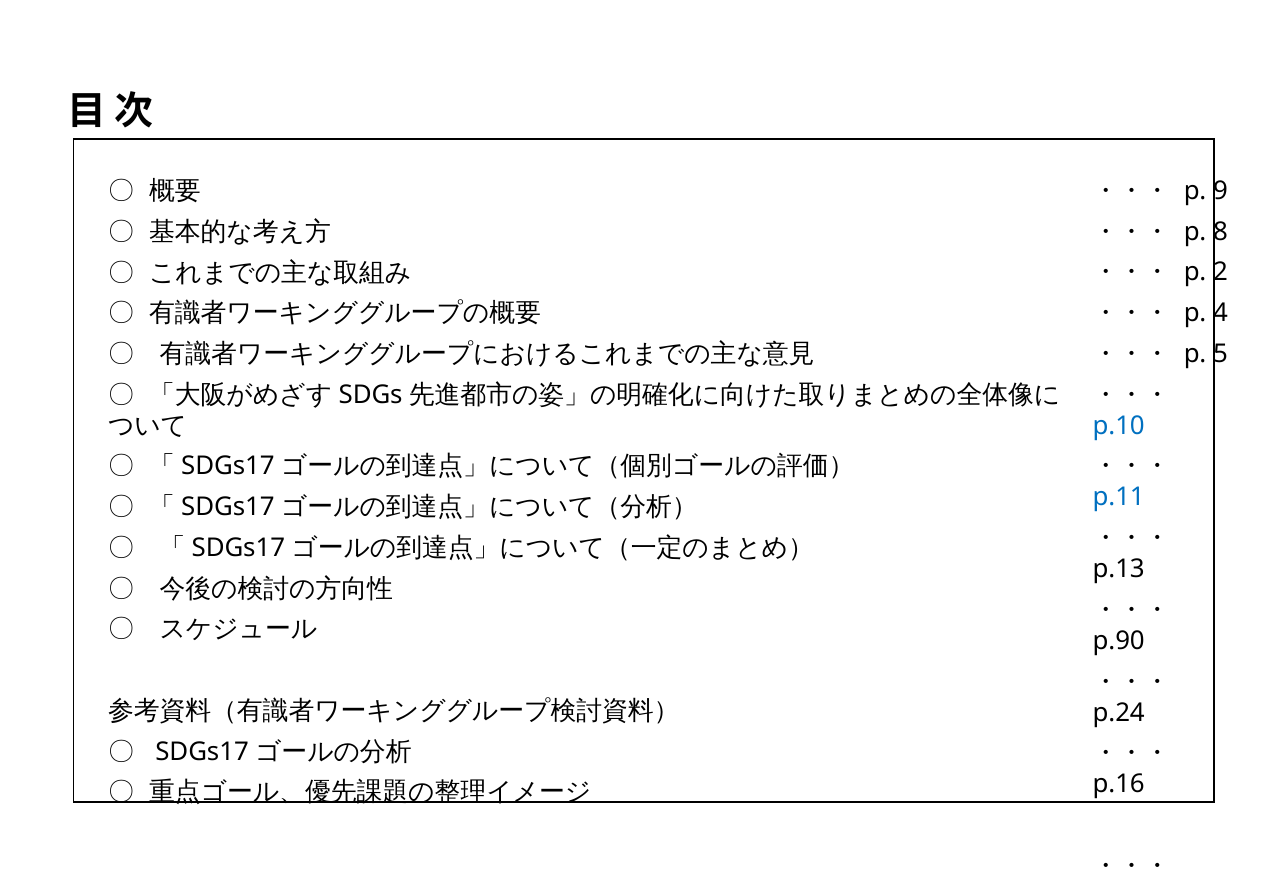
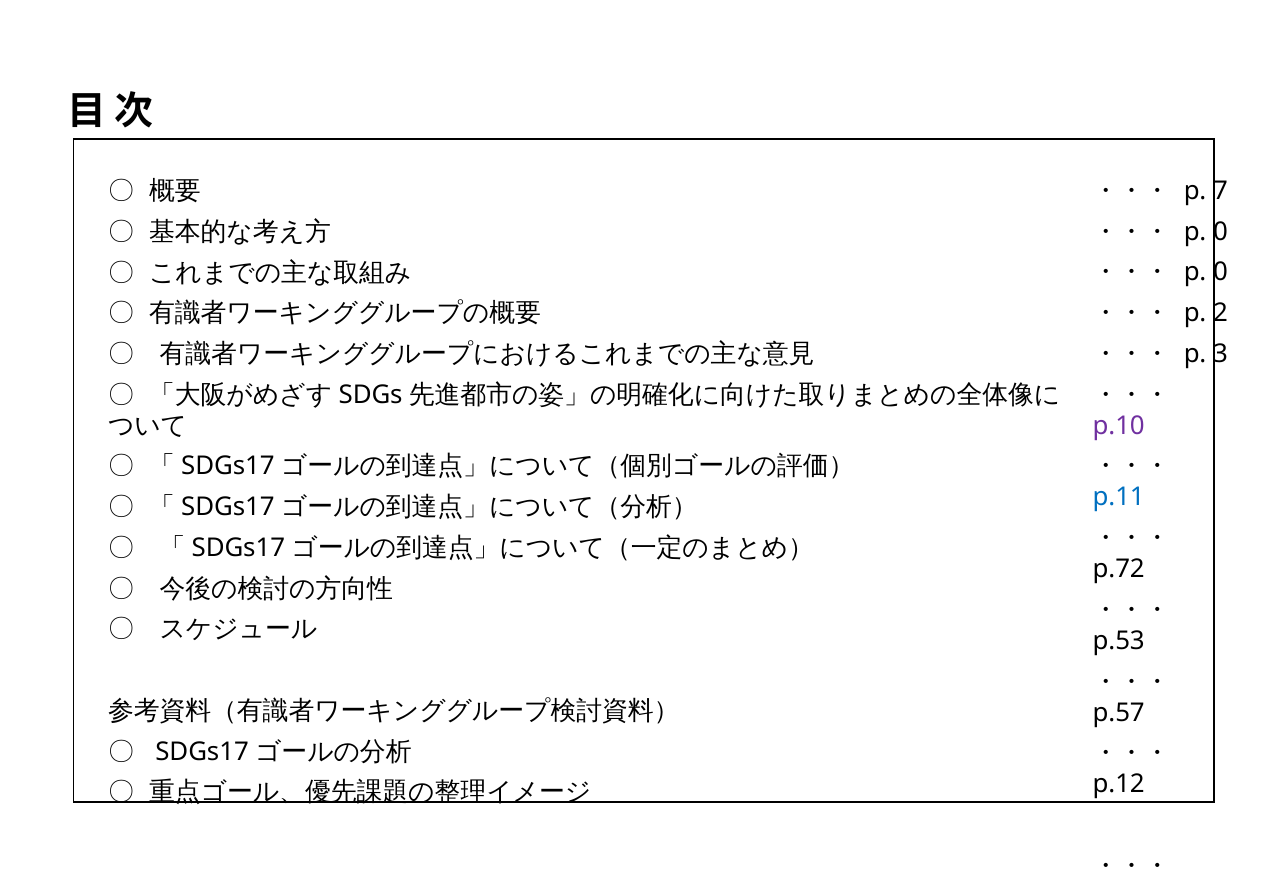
9: 9 -> 7 (1221, 191)
8: 8 -> 0 (1221, 232)
2: 2 -> 0 (1221, 273)
4: 4 -> 2 (1221, 313)
5: 5 -> 3 (1221, 354)
p.10 colour: blue -> purple (1119, 426)
p.13: p.13 -> p.72 (1119, 570)
p.90: p.90 -> p.53 (1119, 641)
p.24: p.24 -> p.57 (1119, 713)
p.16: p.16 -> p.12 (1119, 785)
